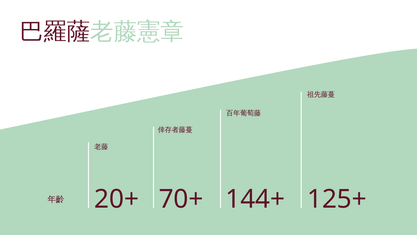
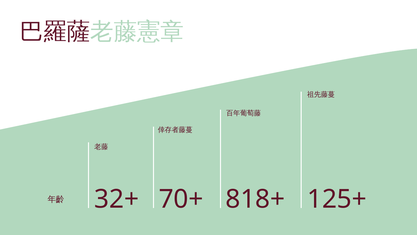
20+: 20+ -> 32+ (117, 199)
144+: 144+ -> 818+ (255, 199)
